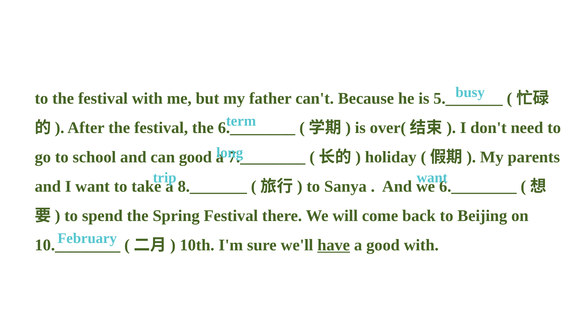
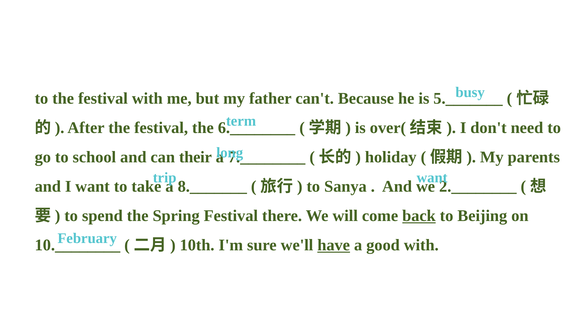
can good: good -> their (195, 157)
6.________: 6.________ -> 2.________ (478, 186)
back underline: none -> present (419, 215)
